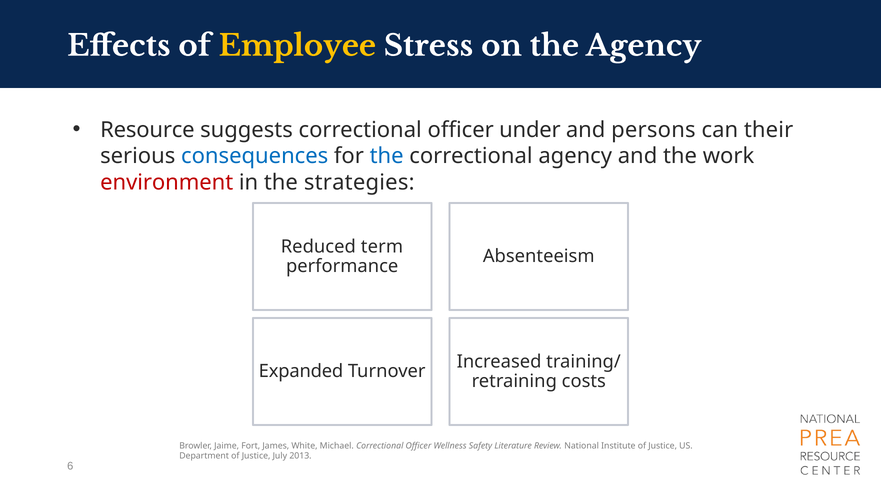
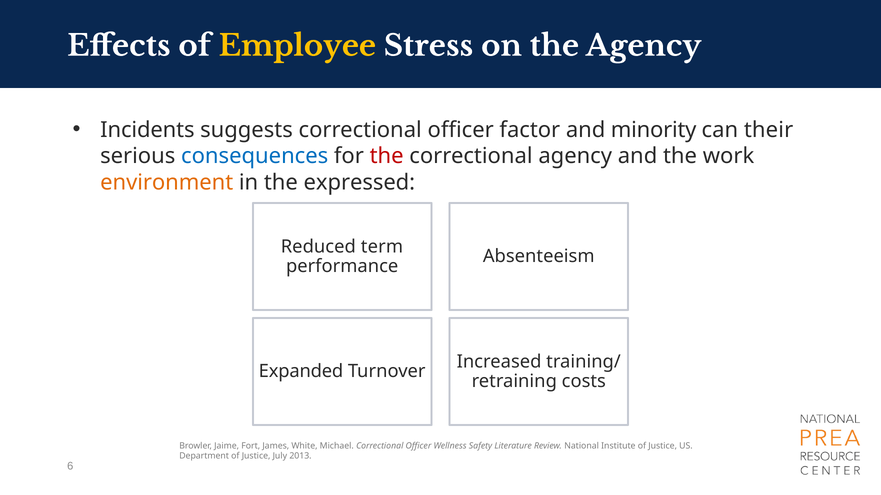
Resource: Resource -> Incidents (147, 130)
under: under -> factor (530, 130)
persons: persons -> minority (654, 130)
the colour: blue -> red (387, 156)
environment colour: red -> orange (167, 183)
strategies: strategies -> expressed (359, 183)
